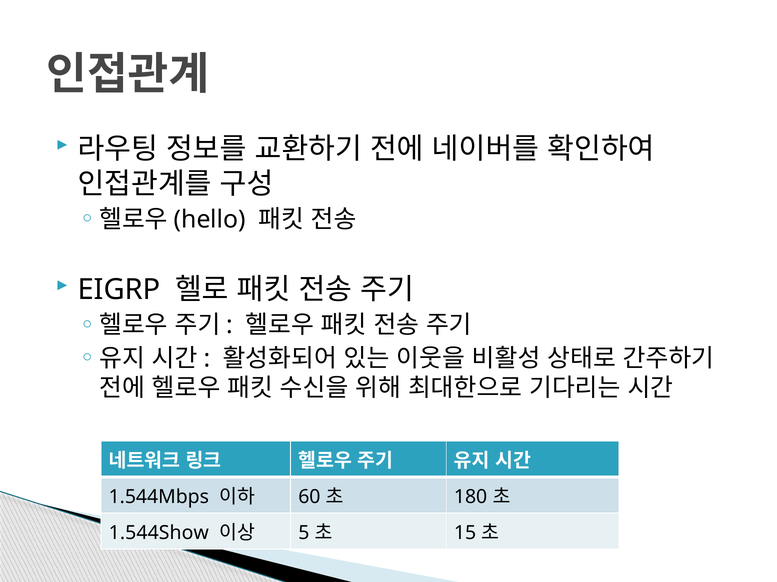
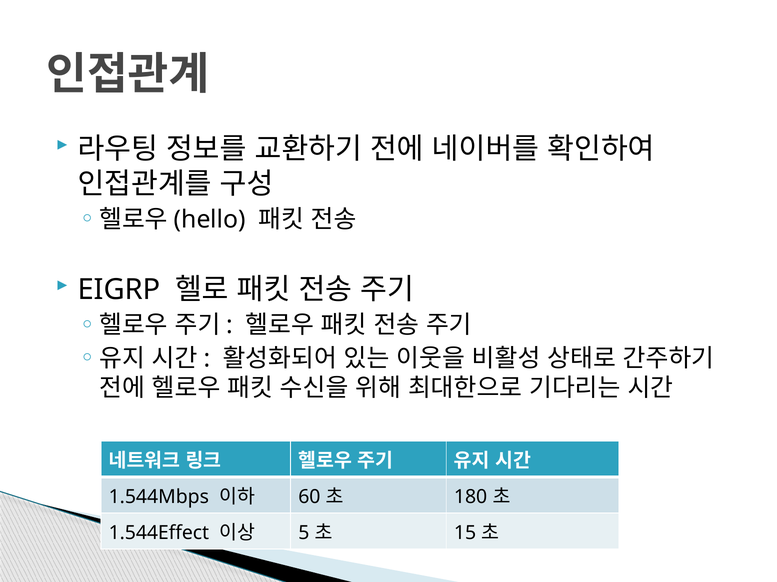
1.544Show: 1.544Show -> 1.544Effect (159, 534)
